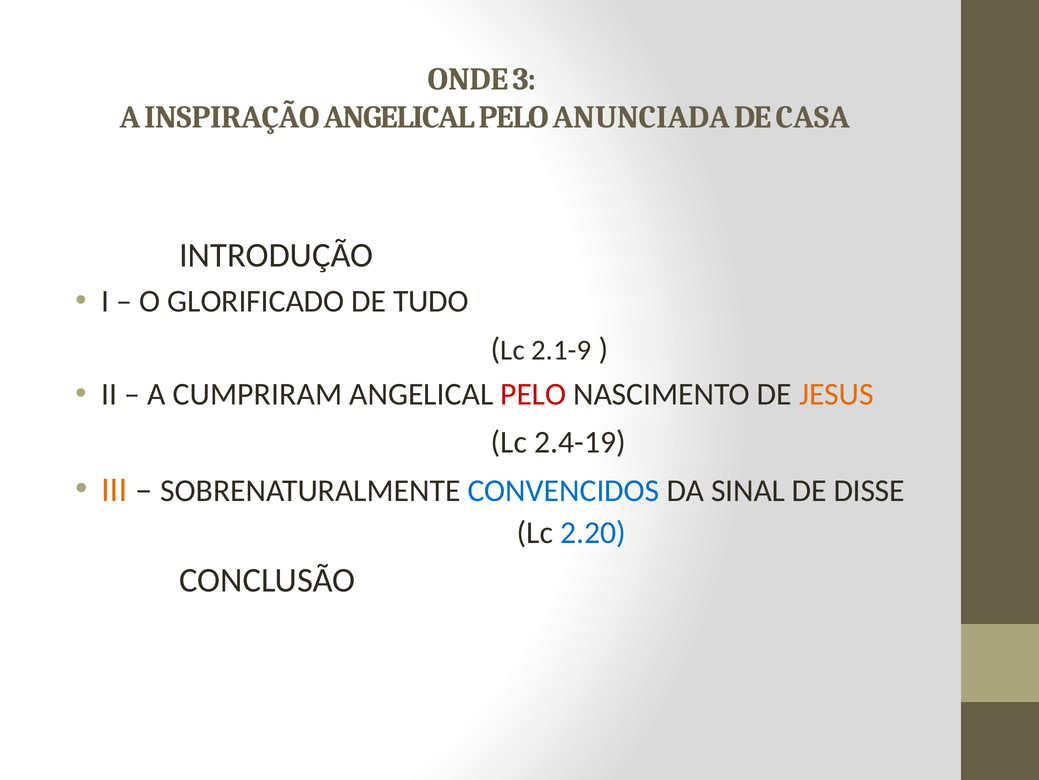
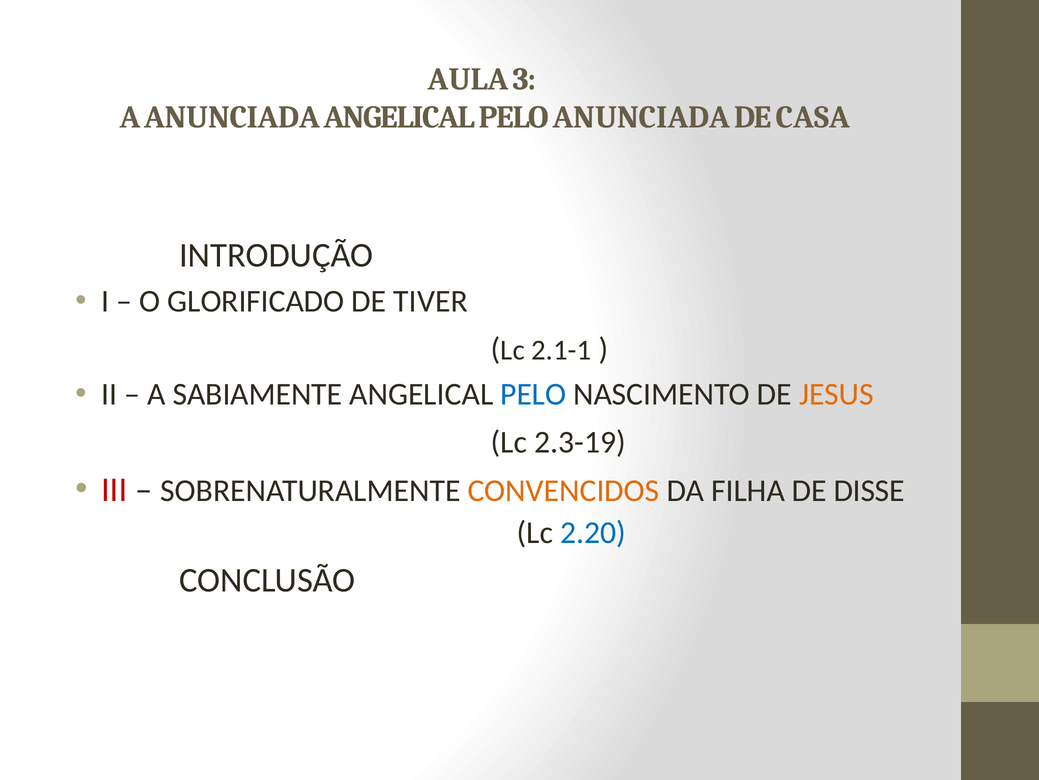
ONDE: ONDE -> AULA (468, 79)
A INSPIRAÇÃO: INSPIRAÇÃO -> ANUNCIADA (232, 117)
TUDO: TUDO -> TIVER (431, 301)
2.1-9: 2.1-9 -> 2.1-1 (561, 350)
CUMPRIRAM: CUMPRIRAM -> SABIAMENTE (258, 394)
PELO colour: red -> blue (533, 394)
2.4-19: 2.4-19 -> 2.3-19 (580, 442)
III colour: orange -> red (114, 489)
CONVENCIDOS colour: blue -> orange (564, 490)
SINAL: SINAL -> FILHA (748, 490)
